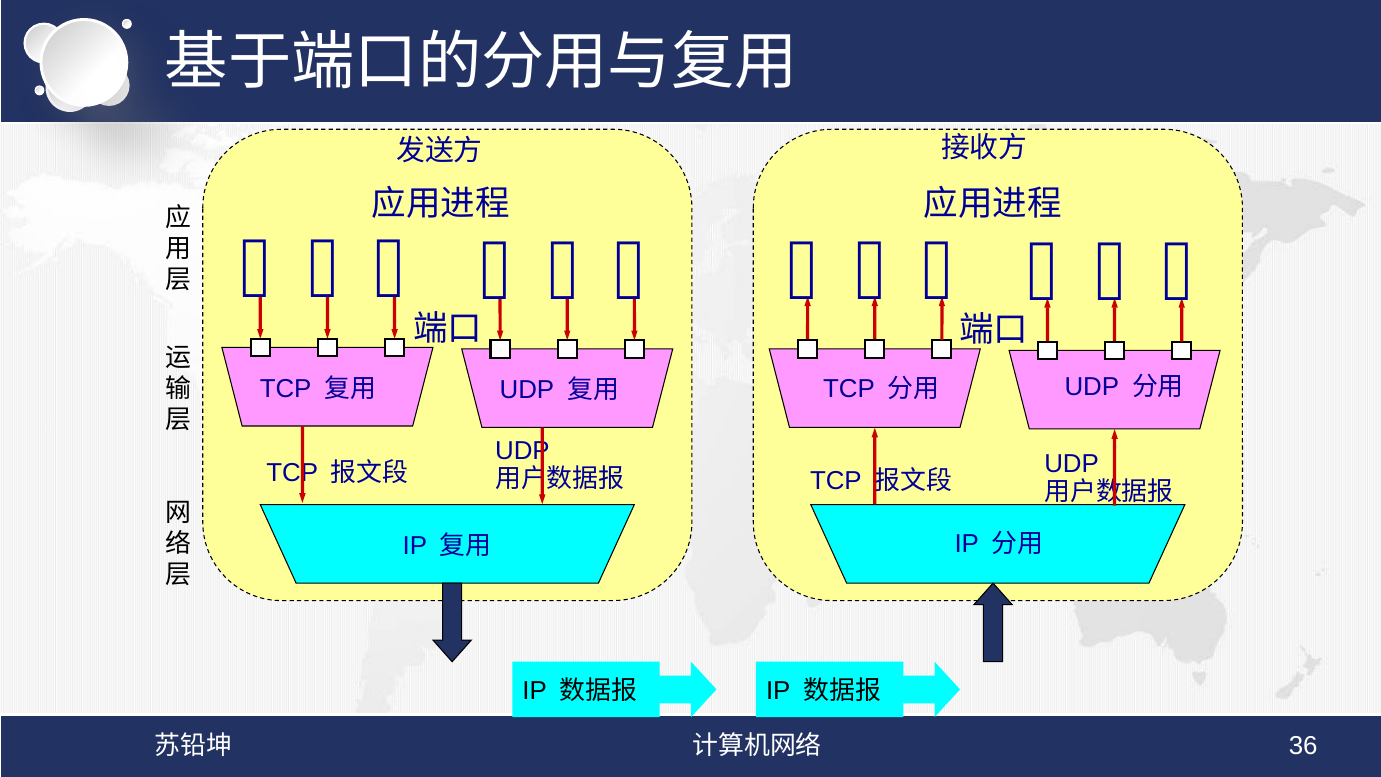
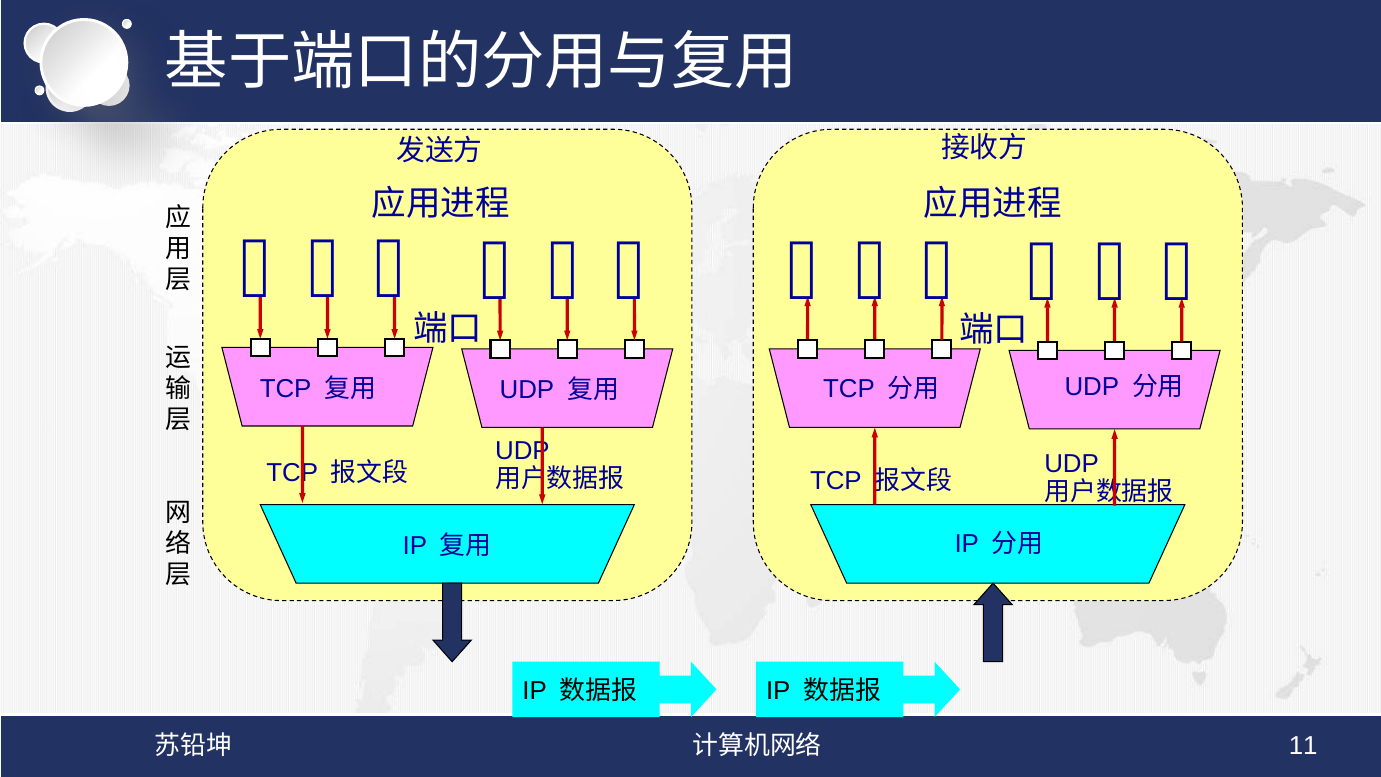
36: 36 -> 11 (1303, 746)
